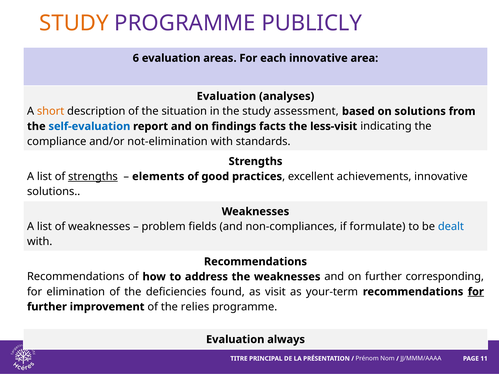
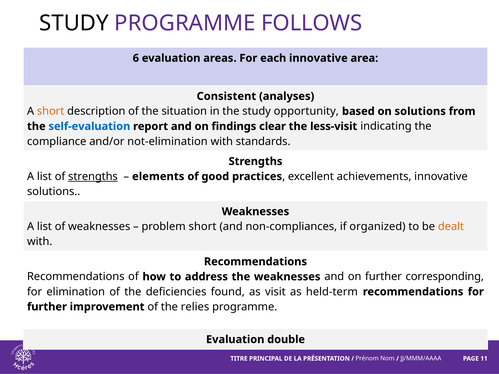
STUDY colour: orange -> black (74, 23)
PUBLICLY: PUBLICLY -> FOLLOWS (312, 23)
Evaluation: Evaluation -> Consistent (226, 96)
assessment: assessment -> opportunity (306, 111)
facts: facts -> clear (273, 126)
problem fields: fields -> short (203, 227)
formulate: formulate -> organized (377, 227)
dealt colour: blue -> orange (451, 227)
your-term: your-term -> held-term (332, 292)
for underline: present -> none (476, 292)
always: always -> double (286, 340)
